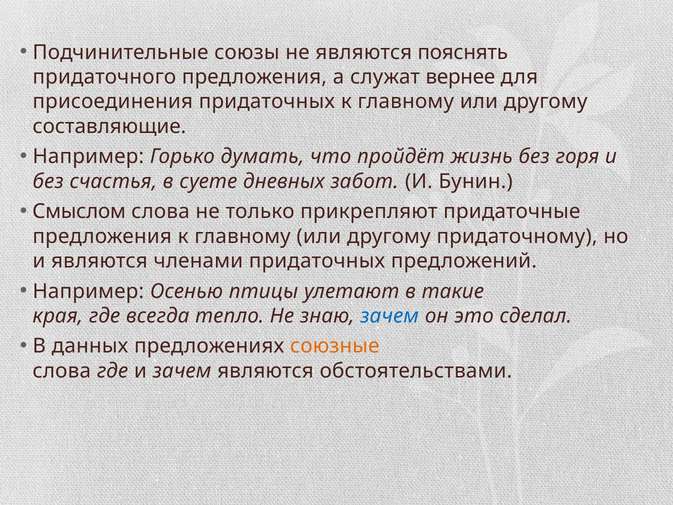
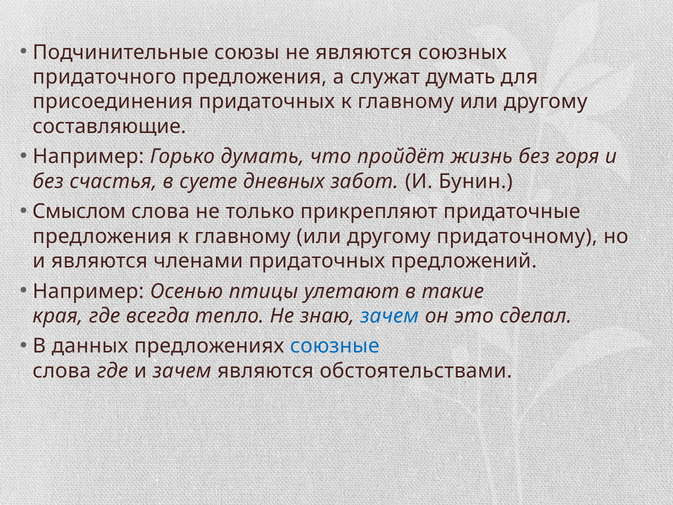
пояснять: пояснять -> союзных (463, 52)
служат вернее: вернее -> думать (460, 77)
союзные colour: orange -> blue (335, 346)
